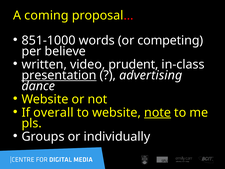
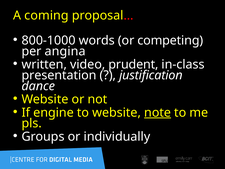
851-1000: 851-1000 -> 800-1000 (49, 40)
believe: believe -> angina (65, 51)
presentation underline: present -> none (59, 75)
advertising: advertising -> justification (151, 75)
overall: overall -> engine (54, 112)
